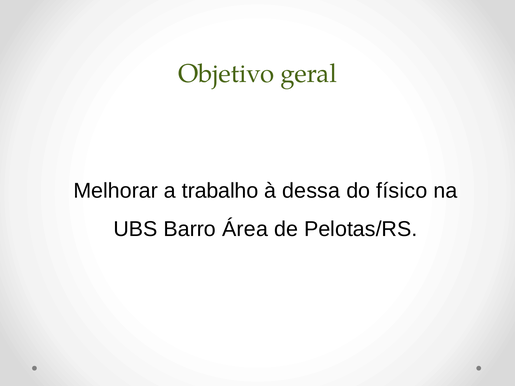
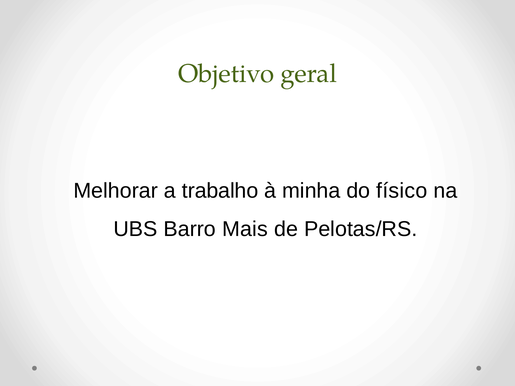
dessa: dessa -> minha (311, 191)
Área: Área -> Mais (245, 229)
